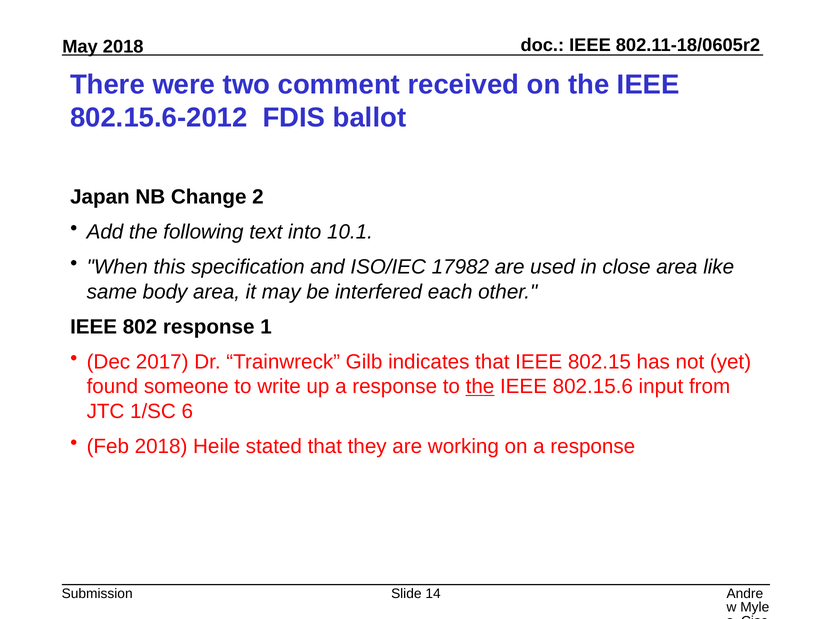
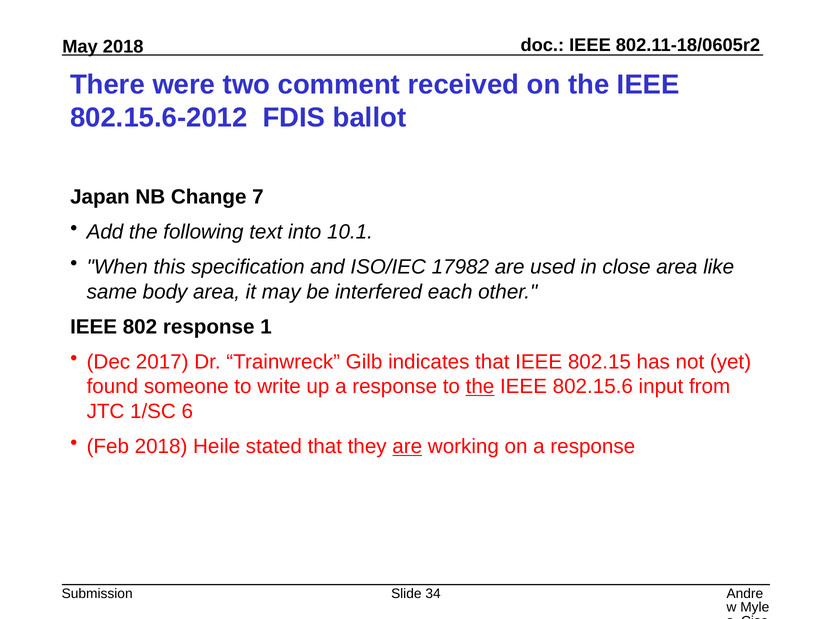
2: 2 -> 7 (258, 197)
are underline: none -> present (407, 446)
14: 14 -> 34 (433, 593)
